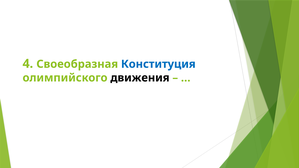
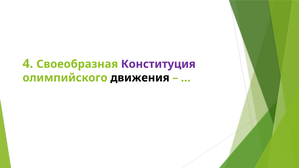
Конституция colour: blue -> purple (158, 64)
